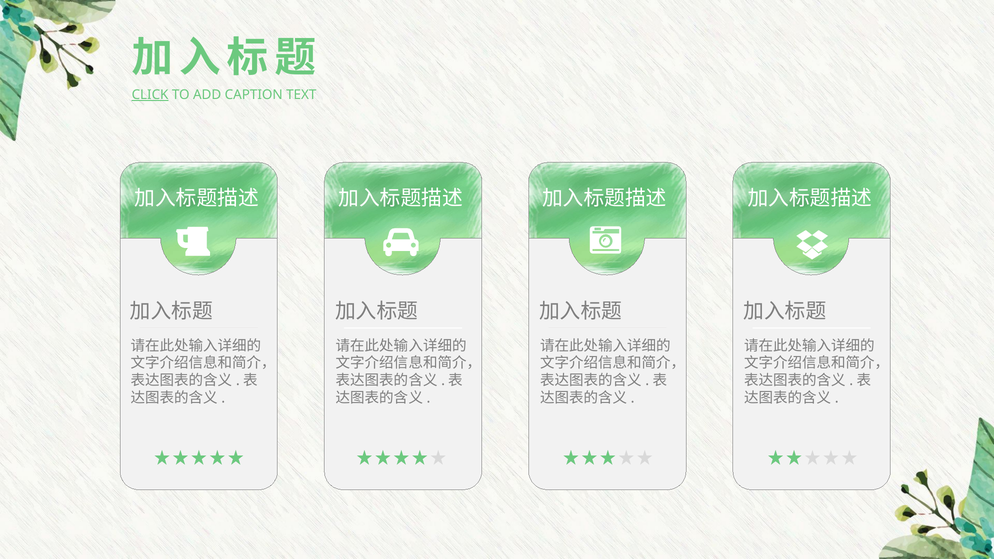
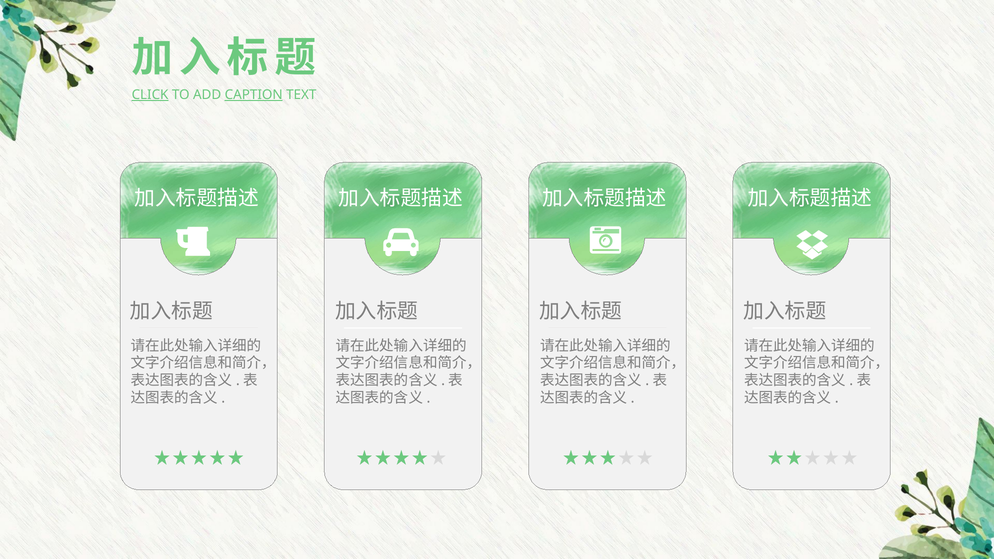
CAPTION underline: none -> present (254, 95)
